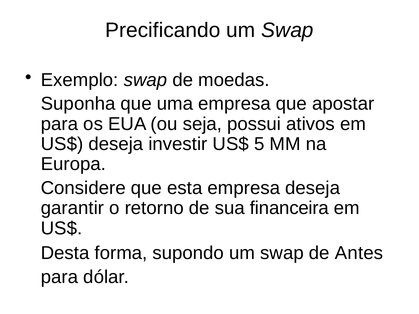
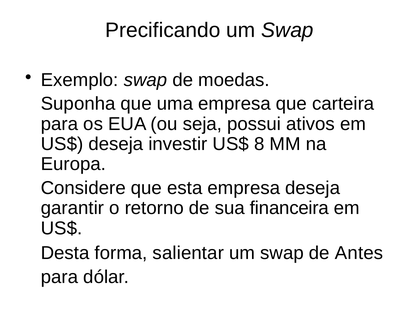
apostar: apostar -> carteira (343, 104)
5: 5 -> 8 (259, 144)
supondo: supondo -> salientar (188, 253)
